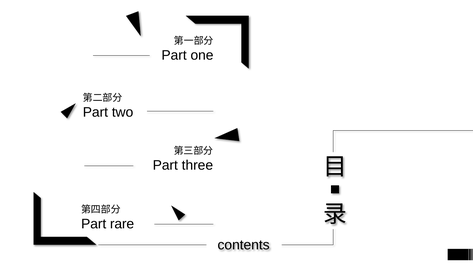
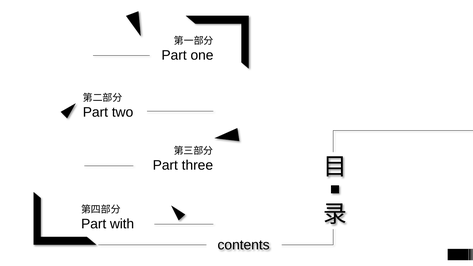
rare: rare -> with (122, 224)
